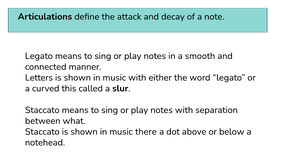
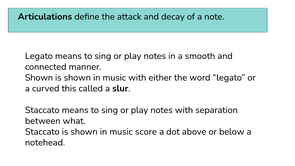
Letters: Letters -> Shown (39, 78)
there: there -> score (146, 132)
